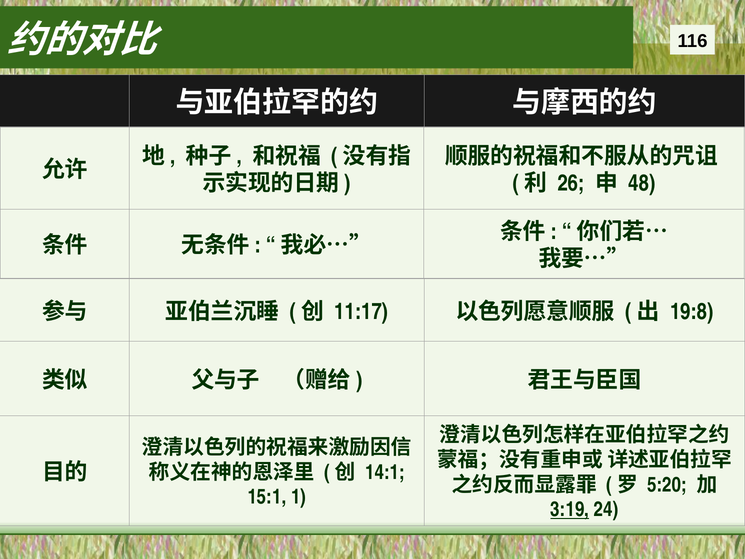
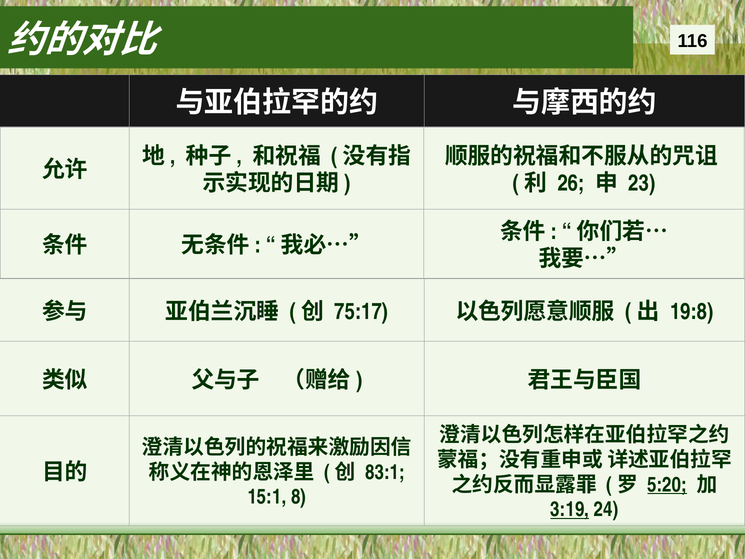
48: 48 -> 23 (642, 183)
11:17: 11:17 -> 75:17 (361, 312)
14:1: 14:1 -> 83:1 (385, 472)
5:20 underline: none -> present (667, 484)
1: 1 -> 8 (299, 497)
